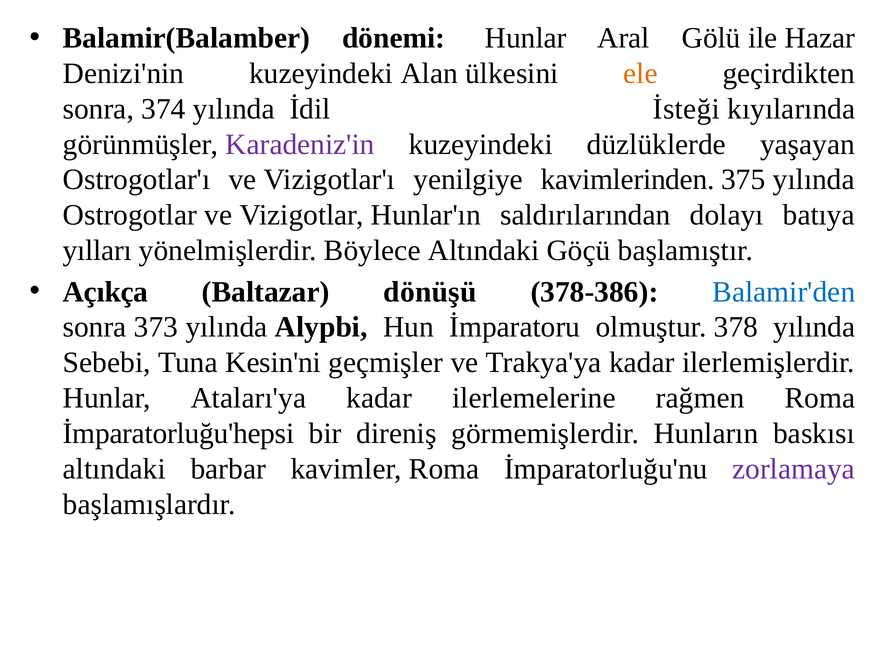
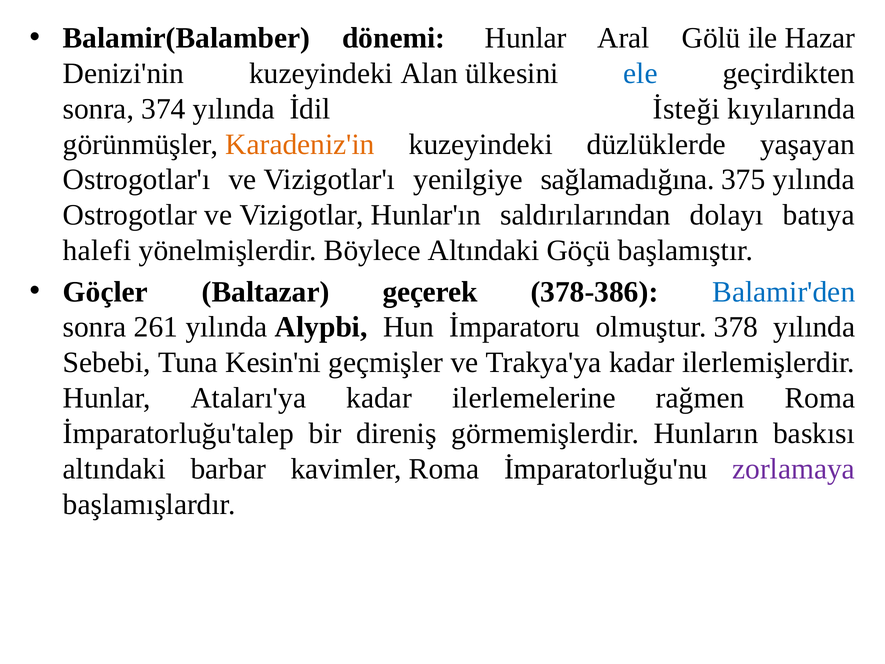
ele colour: orange -> blue (641, 73)
Karadeniz'in colour: purple -> orange (300, 144)
kavimlerinden: kavimlerinden -> sağlamadığına (628, 180)
yılları: yılları -> halefi (97, 250)
Açıkça: Açıkça -> Göçler (105, 292)
dönüşü: dönüşü -> geçerek (430, 292)
373: 373 -> 261 (156, 327)
İmparatorluğu'hepsi: İmparatorluğu'hepsi -> İmparatorluğu'talep (178, 433)
